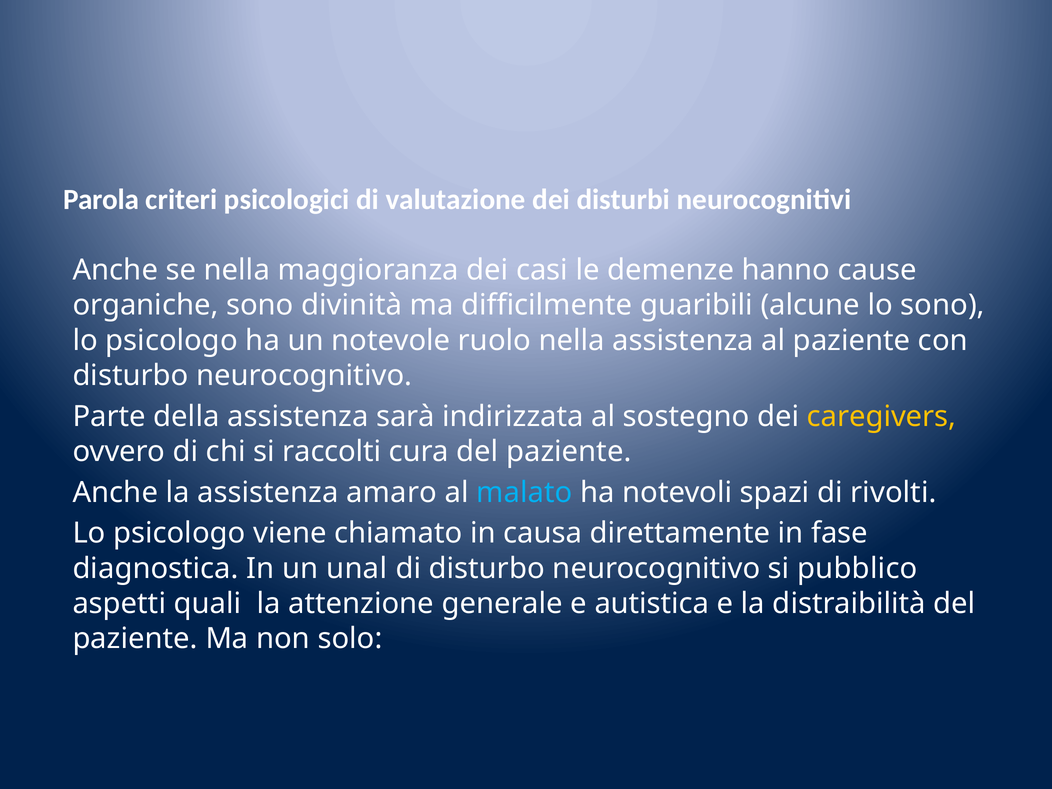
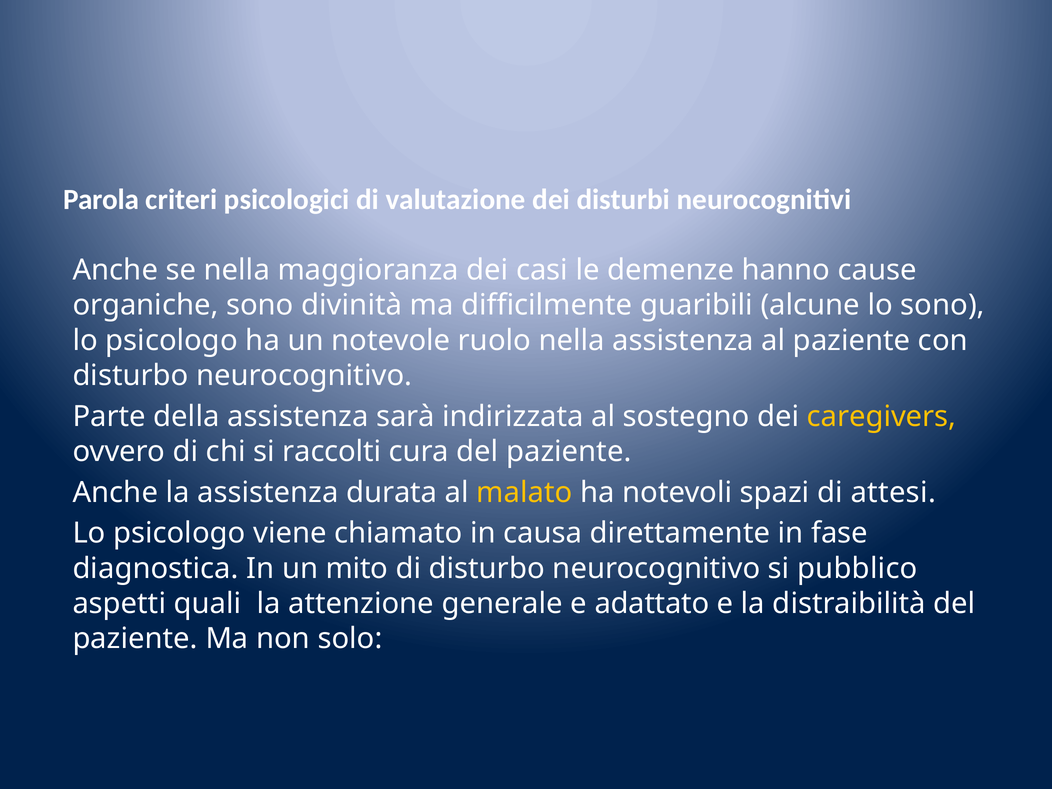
amaro: amaro -> durata (392, 492)
malato colour: light blue -> yellow (524, 492)
rivolti: rivolti -> attesi (893, 492)
unal: unal -> mito (357, 568)
autistica: autistica -> adattato (652, 603)
